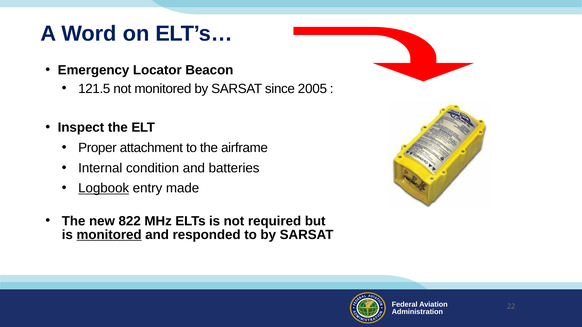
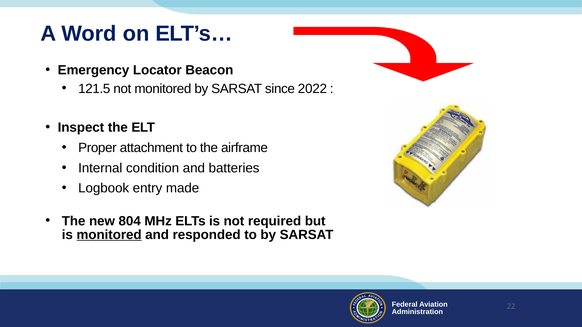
2005: 2005 -> 2022 (312, 89)
Logbook underline: present -> none (104, 188)
822: 822 -> 804 (130, 221)
